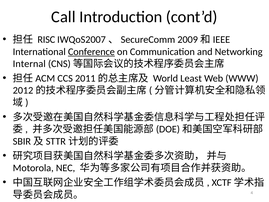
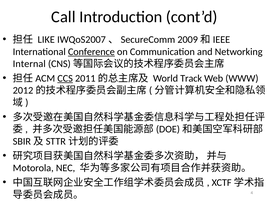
RISC: RISC -> LIKE (46, 39)
CCS underline: none -> present (65, 78)
Least: Least -> Track (191, 78)
